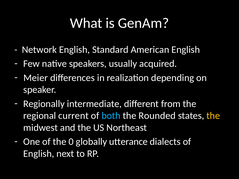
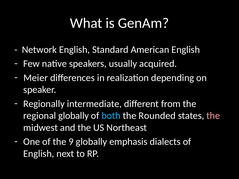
regional current: current -> globally (74, 116)
the colour: yellow -> pink (213, 116)
0: 0 -> 9 (71, 142)
utterance: utterance -> emphasis (128, 142)
